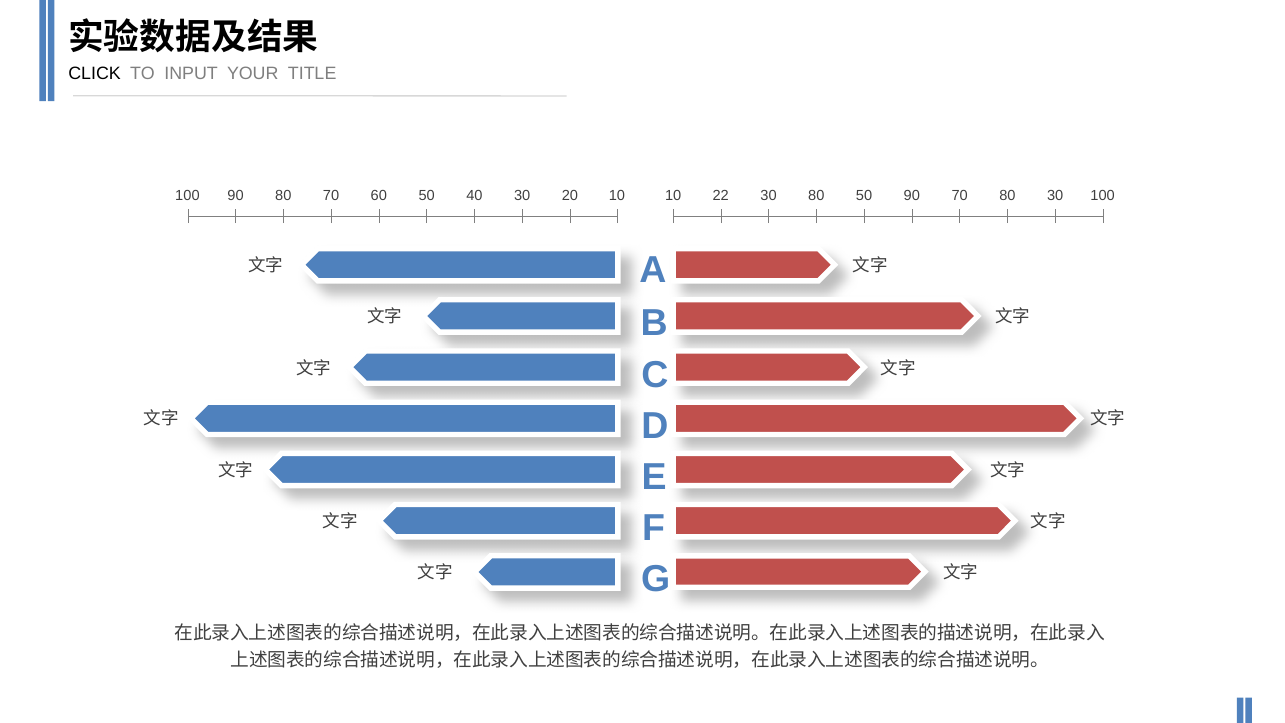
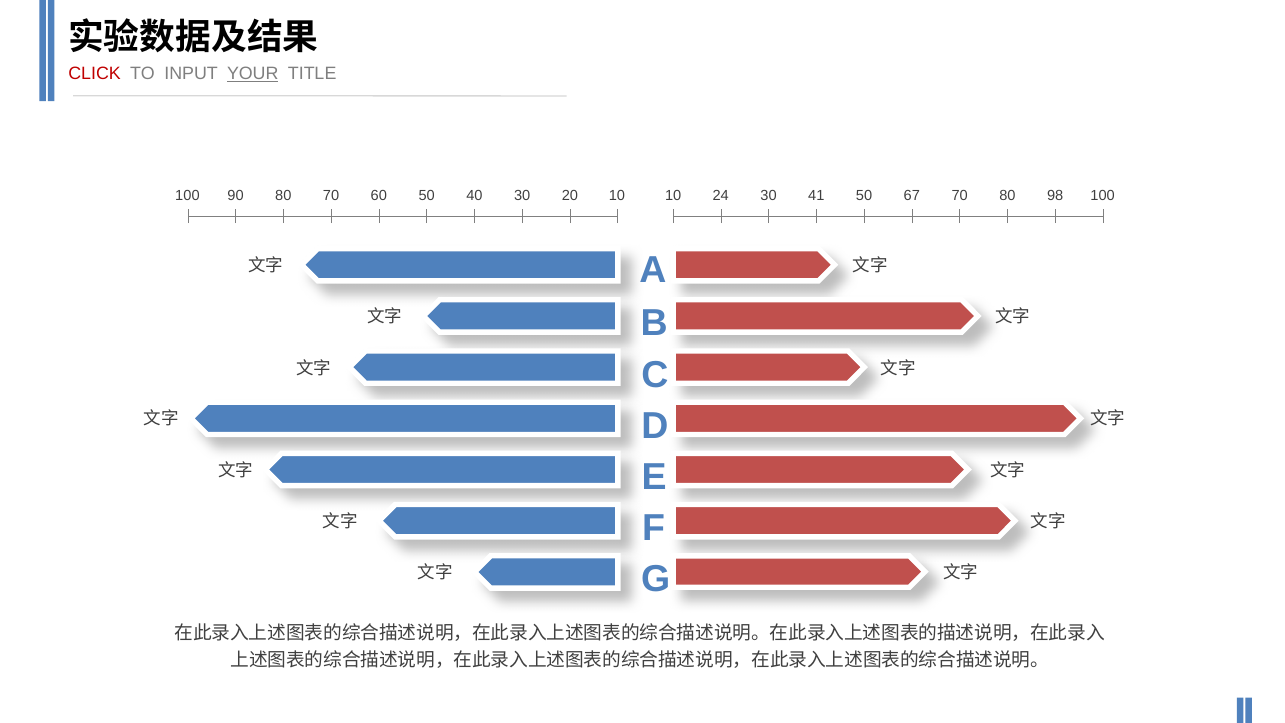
CLICK colour: black -> red (95, 74)
YOUR underline: none -> present (253, 74)
22: 22 -> 24 (721, 196)
30 80: 80 -> 41 (816, 196)
50 90: 90 -> 67 (912, 196)
80 30: 30 -> 98 (1055, 196)
